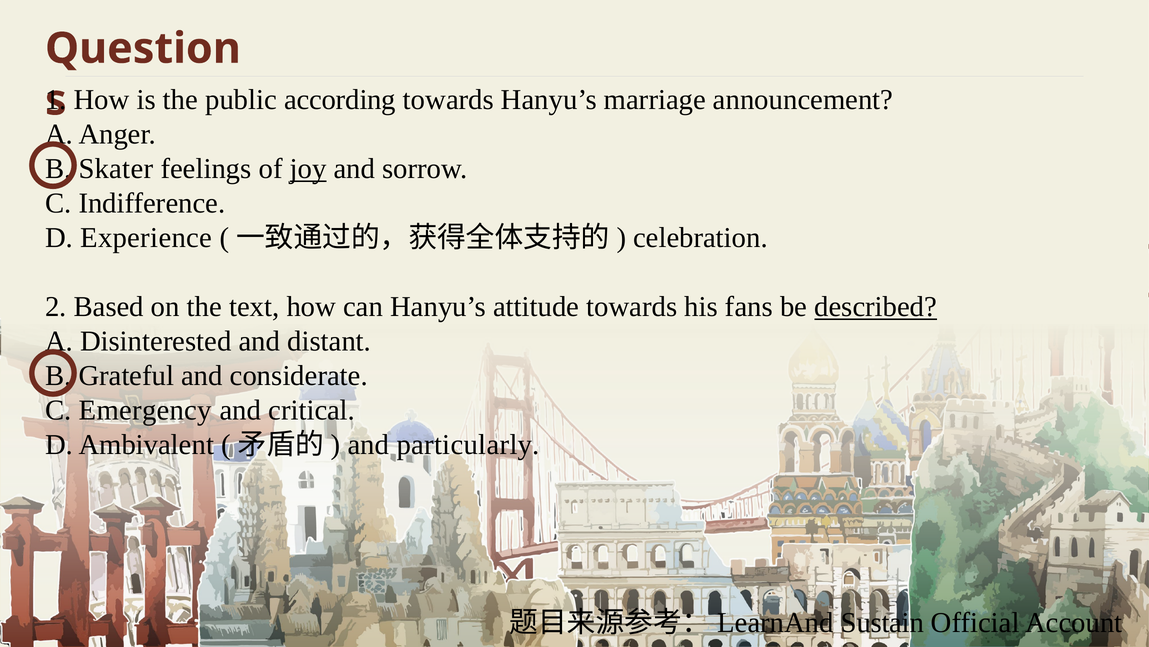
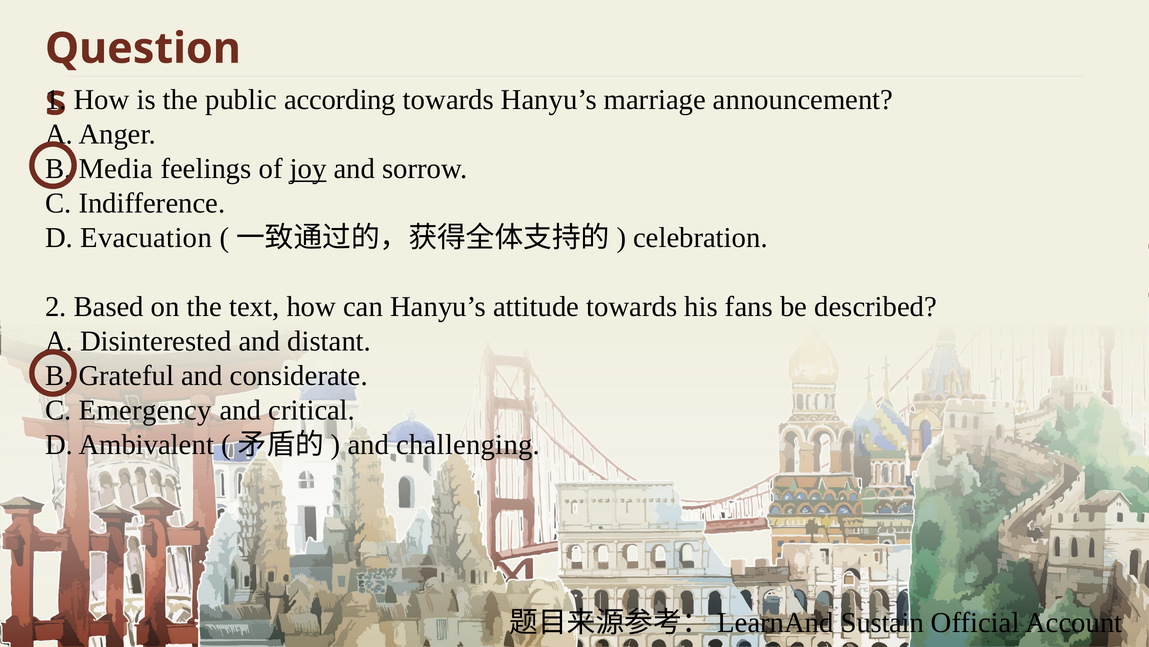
Skater: Skater -> Media (116, 169)
Experience: Experience -> Evacuation (146, 238)
described underline: present -> none (876, 307)
particularly: particularly -> challenging (468, 444)
